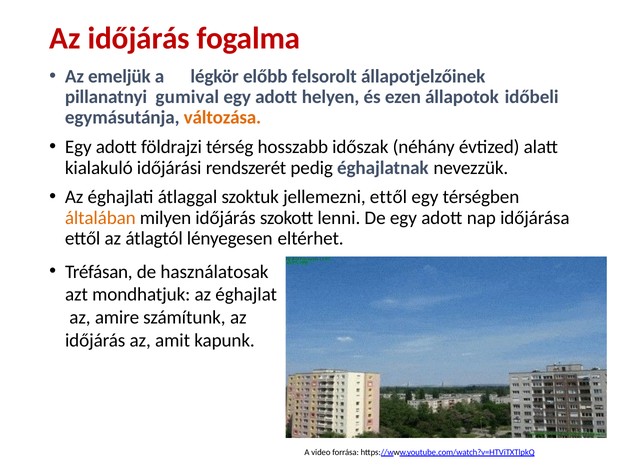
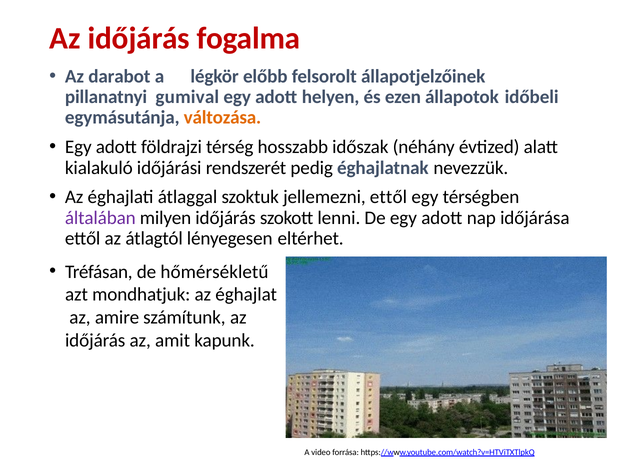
emeljük: emeljük -> darabot (119, 76)
általában colour: orange -> purple (100, 218)
használatosak: használatosak -> hőmérsékletű (214, 271)
